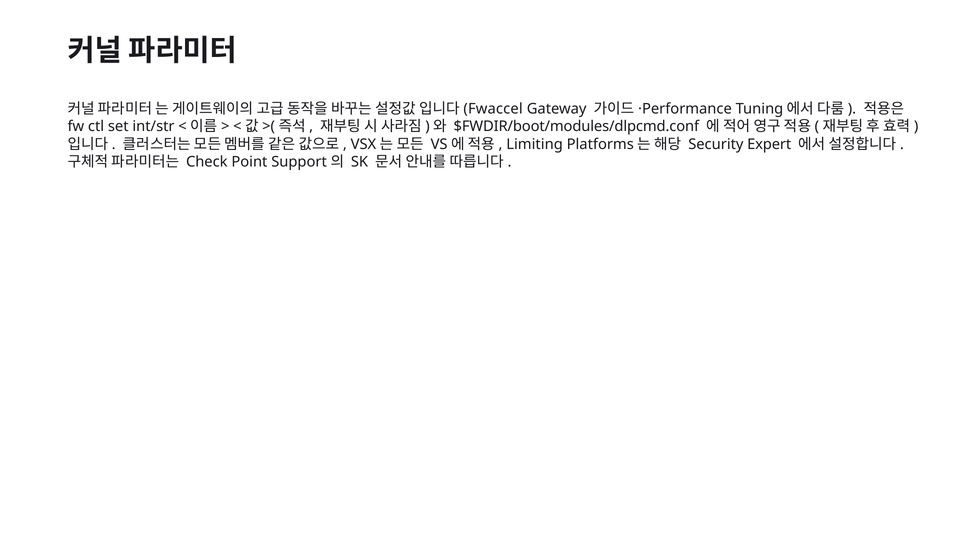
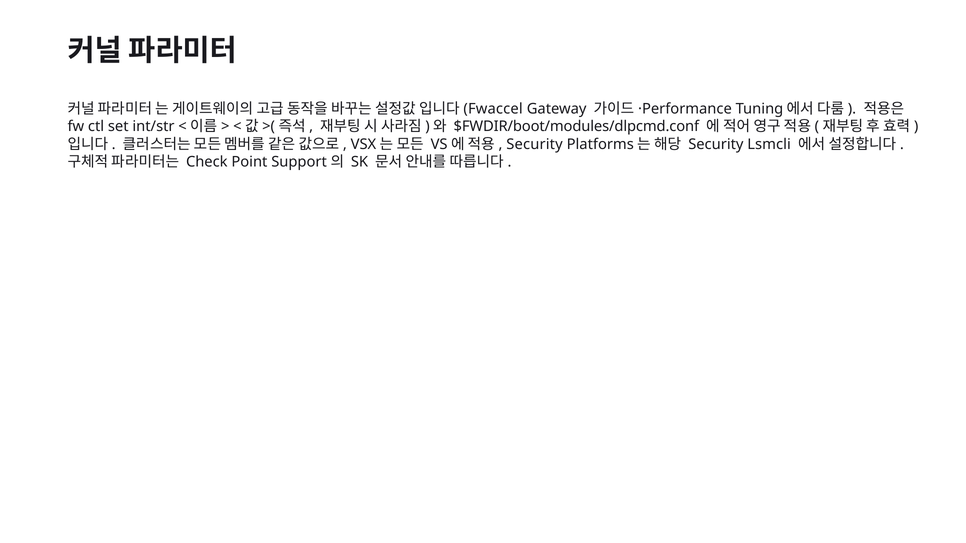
Limiting: Limiting -> Security (535, 144)
Expert: Expert -> Lsmcli (769, 144)
